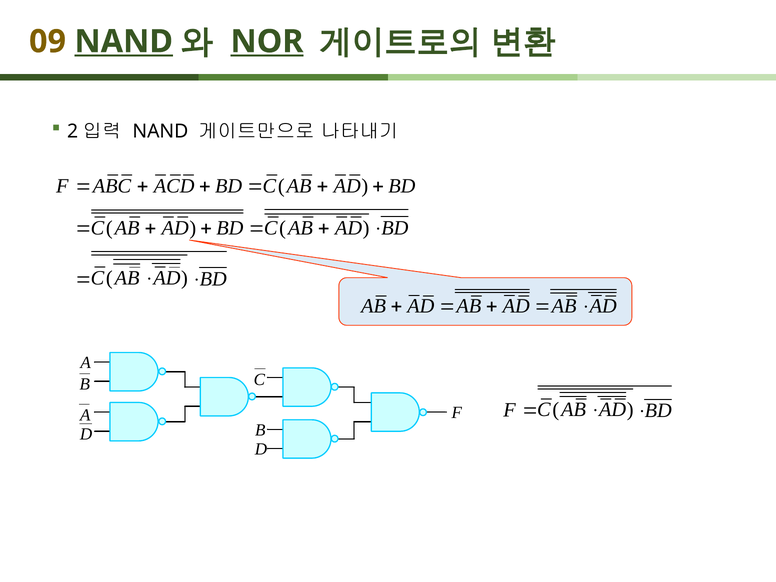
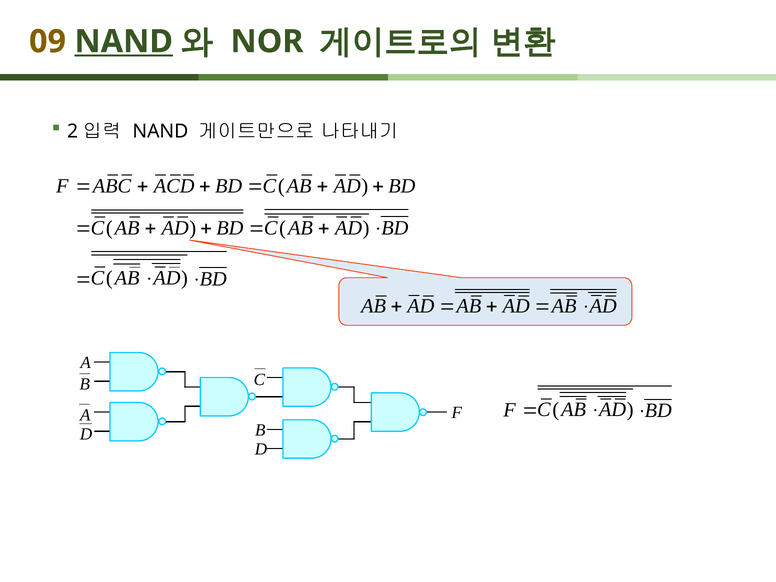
NOR underline: present -> none (267, 42)
